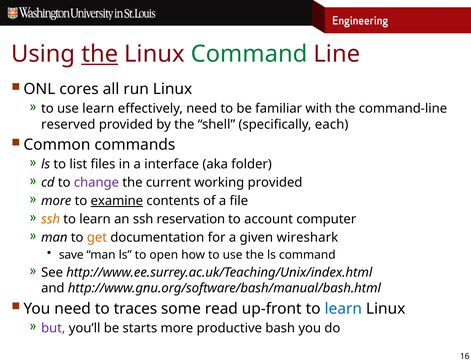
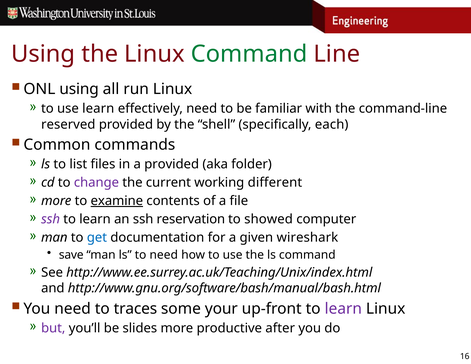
the underline: present -> none (100, 54)
ONL cores: cores -> using (79, 89)
a interface: interface -> provided (172, 164)
working provided: provided -> different (275, 183)
ssh colour: orange -> purple (51, 219)
account: account -> showed (269, 219)
get colour: orange -> blue (97, 238)
to open: open -> need (164, 255)
read: read -> your (221, 309)
learn colour: blue -> purple (343, 309)
starts: starts -> slides (140, 328)
bash: bash -> after (280, 328)
